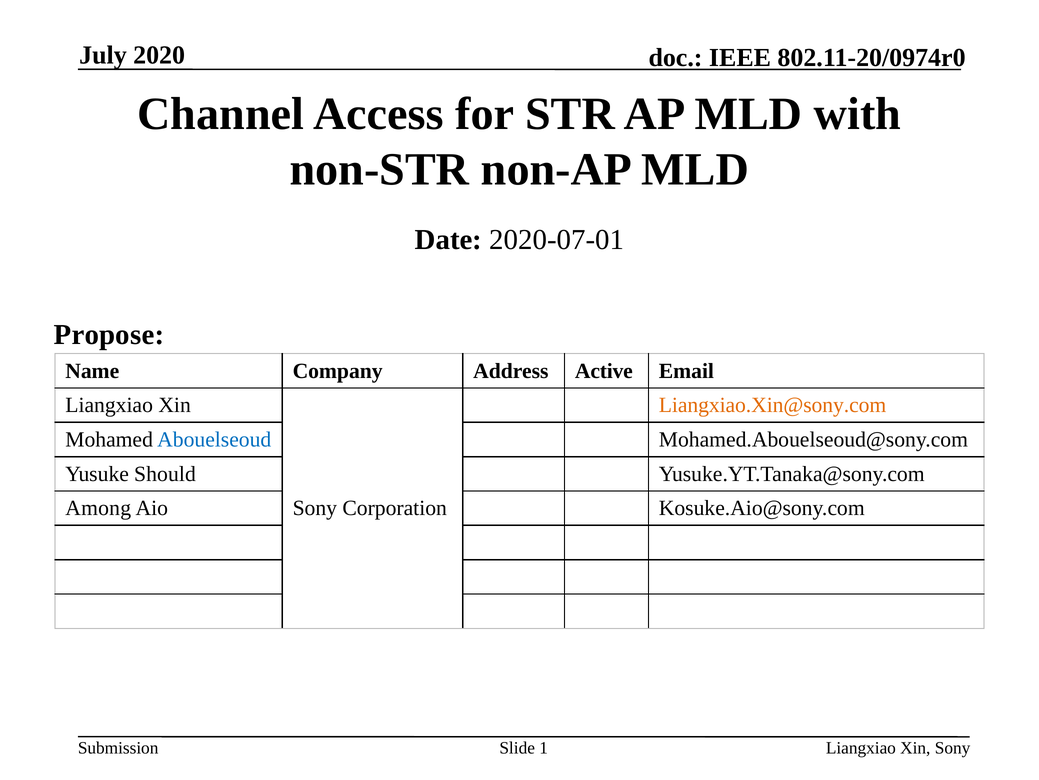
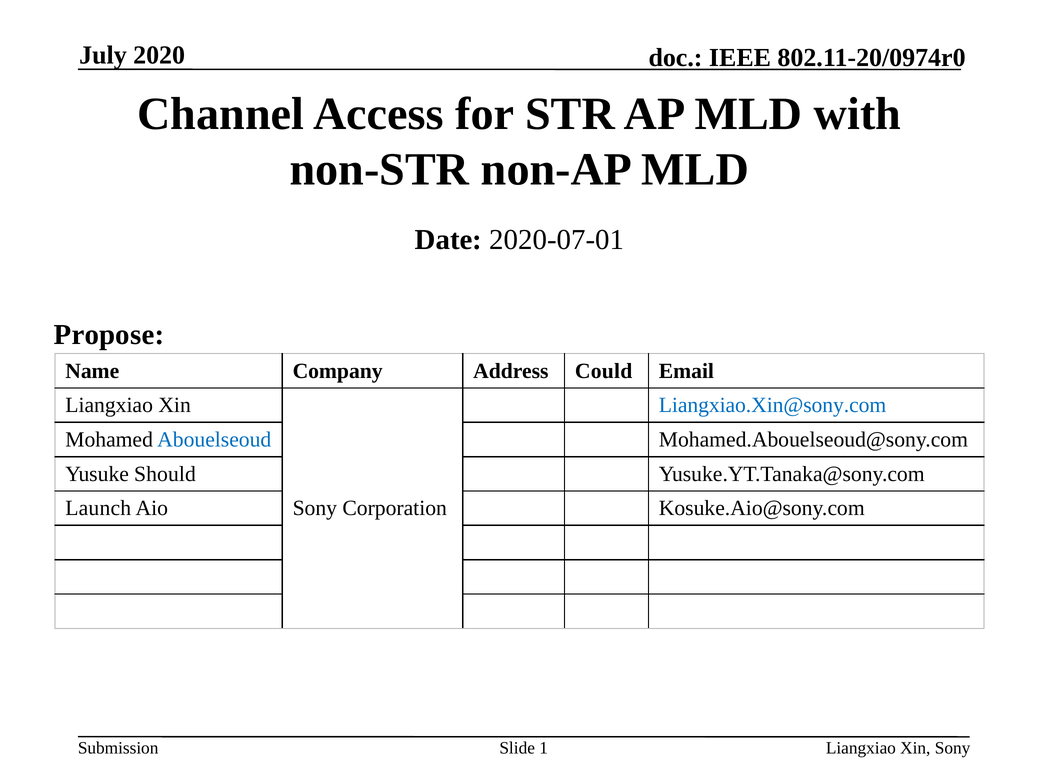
Active: Active -> Could (604, 371)
Liangxiao.Xin@sony.com colour: orange -> blue (773, 405)
Among: Among -> Launch (98, 508)
